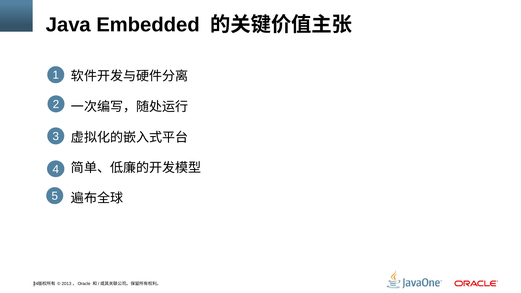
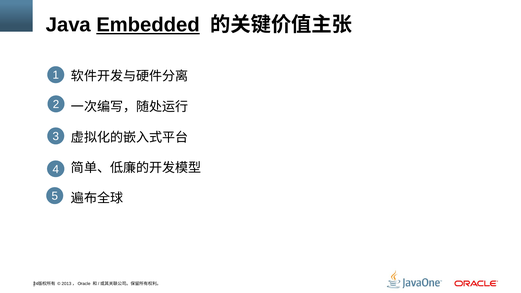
Embedded underline: none -> present (148, 25)
